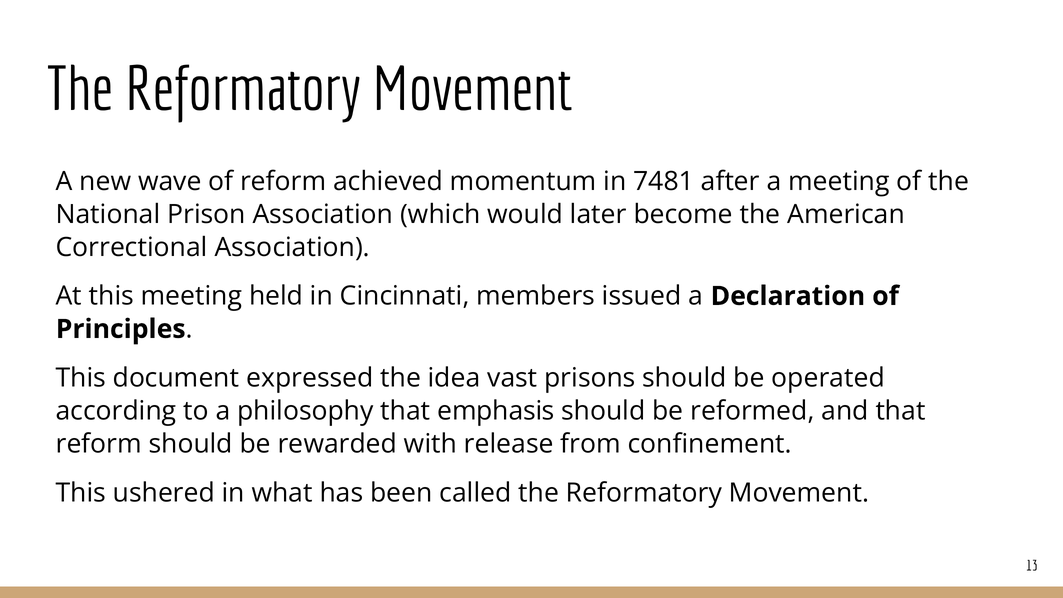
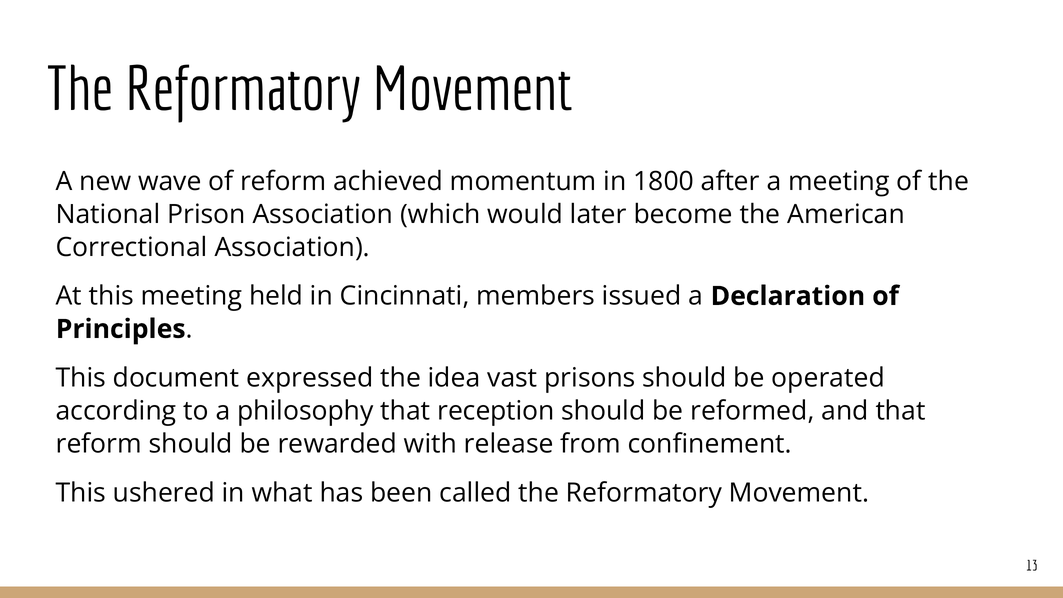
7481: 7481 -> 1800 (664, 181)
emphasis: emphasis -> reception (496, 411)
